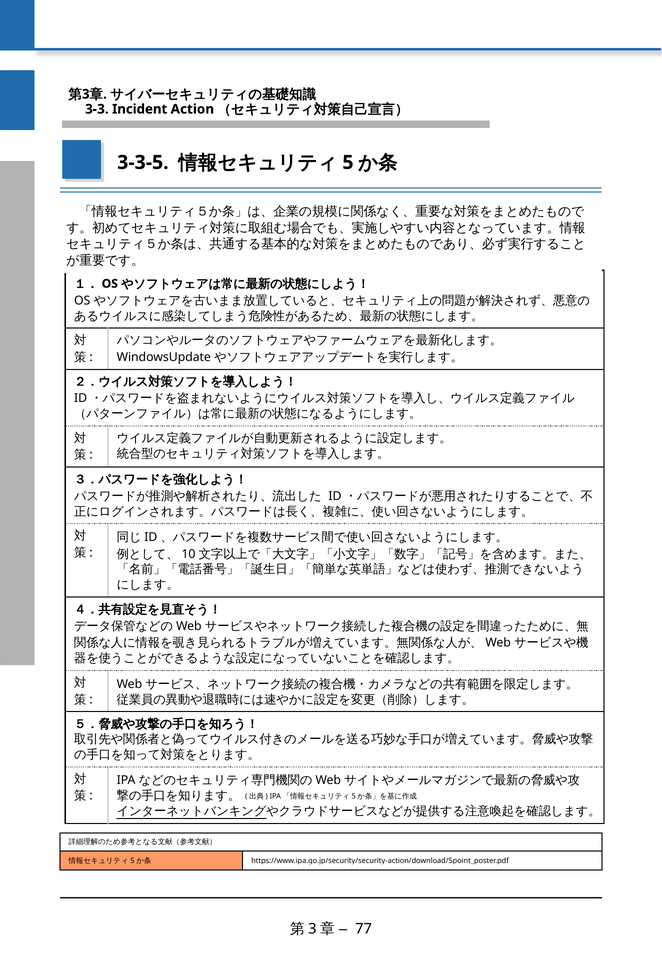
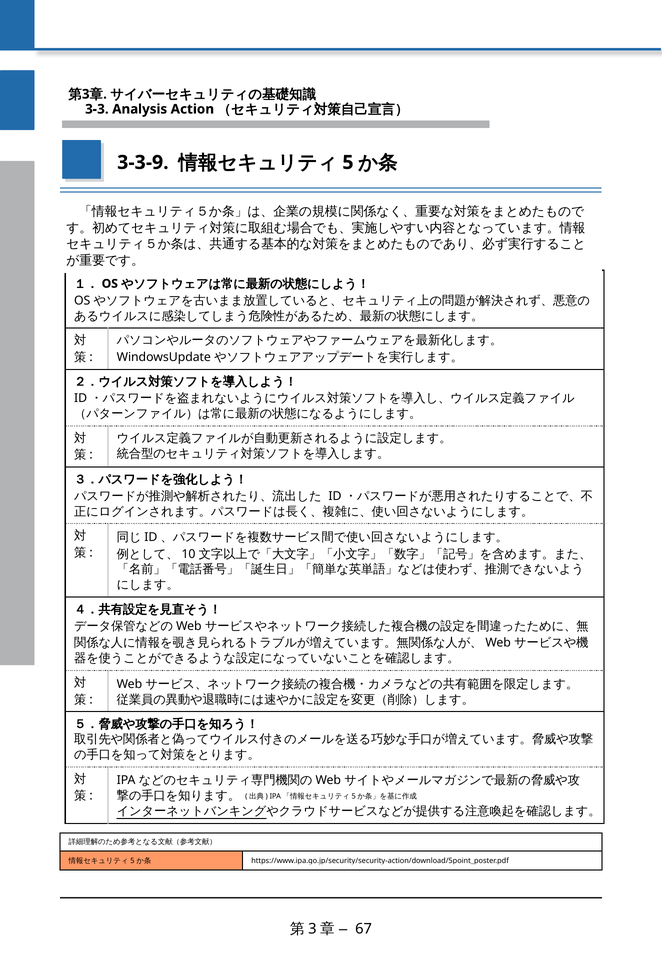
Incident: Incident -> Analysis (140, 109)
3-3-5: 3-3-5 -> 3-3-9 (143, 162)
77: 77 -> 67 (364, 928)
